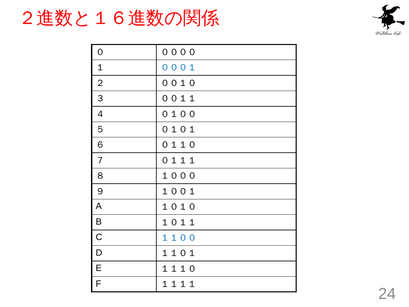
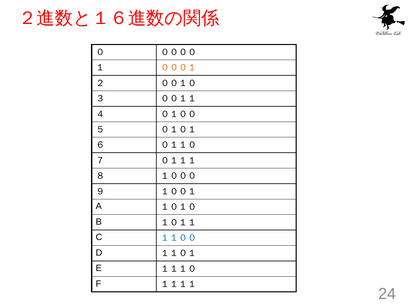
０００１ colour: blue -> orange (179, 68)
